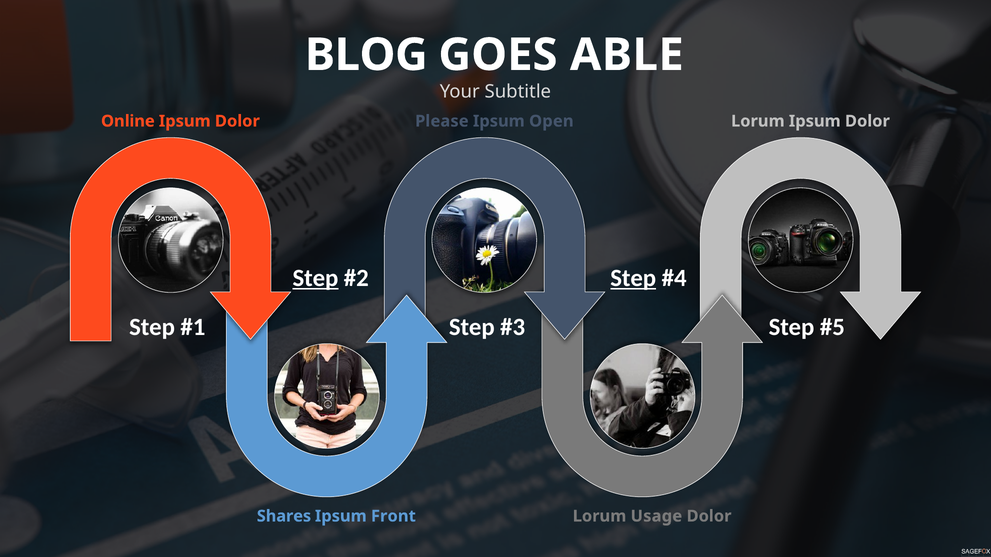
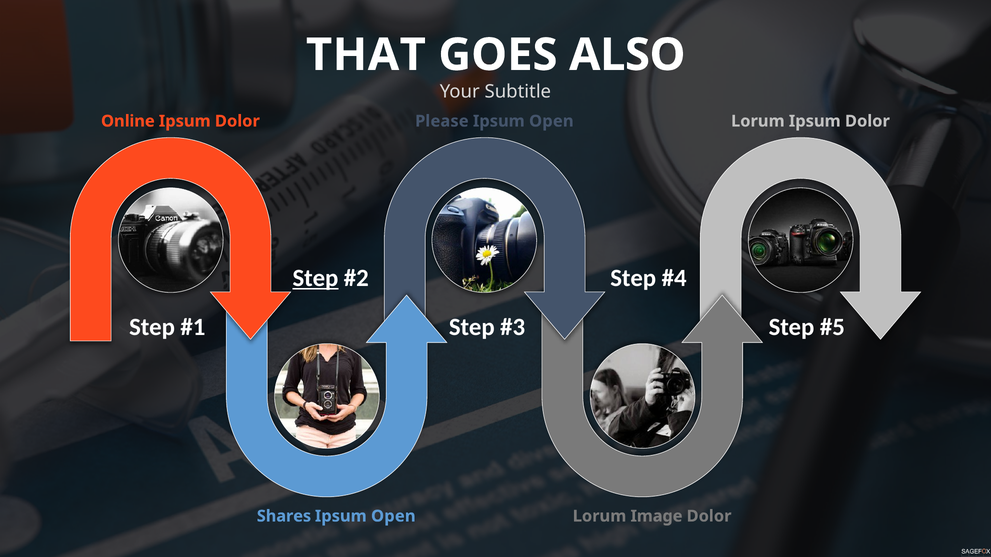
BLOG: BLOG -> THAT (366, 55)
ABLE: ABLE -> ALSO (627, 55)
Step underline: present -> none (633, 278)
Front: Front -> Open (393, 517)
Usage: Usage -> Image (657, 517)
